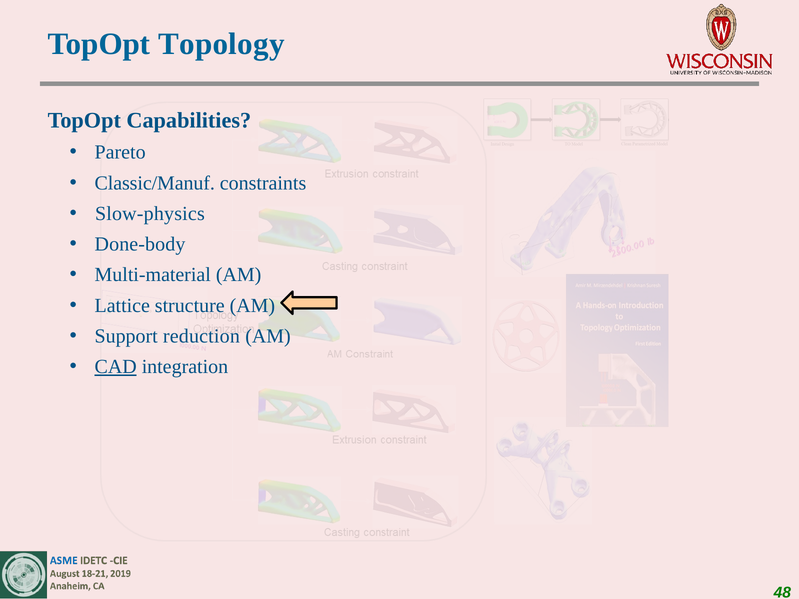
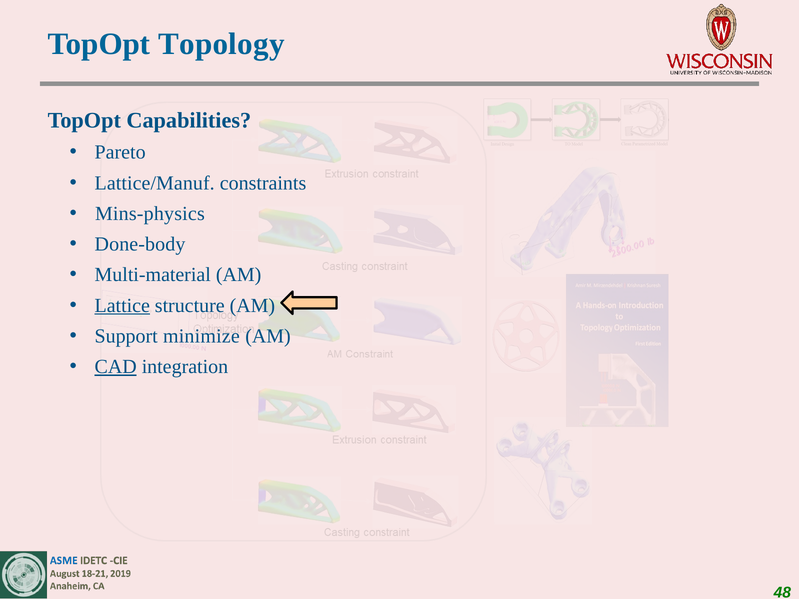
Classic/Manuf: Classic/Manuf -> Lattice/Manuf (155, 183)
Slow-physics: Slow-physics -> Mins-physics (150, 214)
Lattice underline: none -> present (122, 306)
reduction: reduction -> minimize (201, 336)
